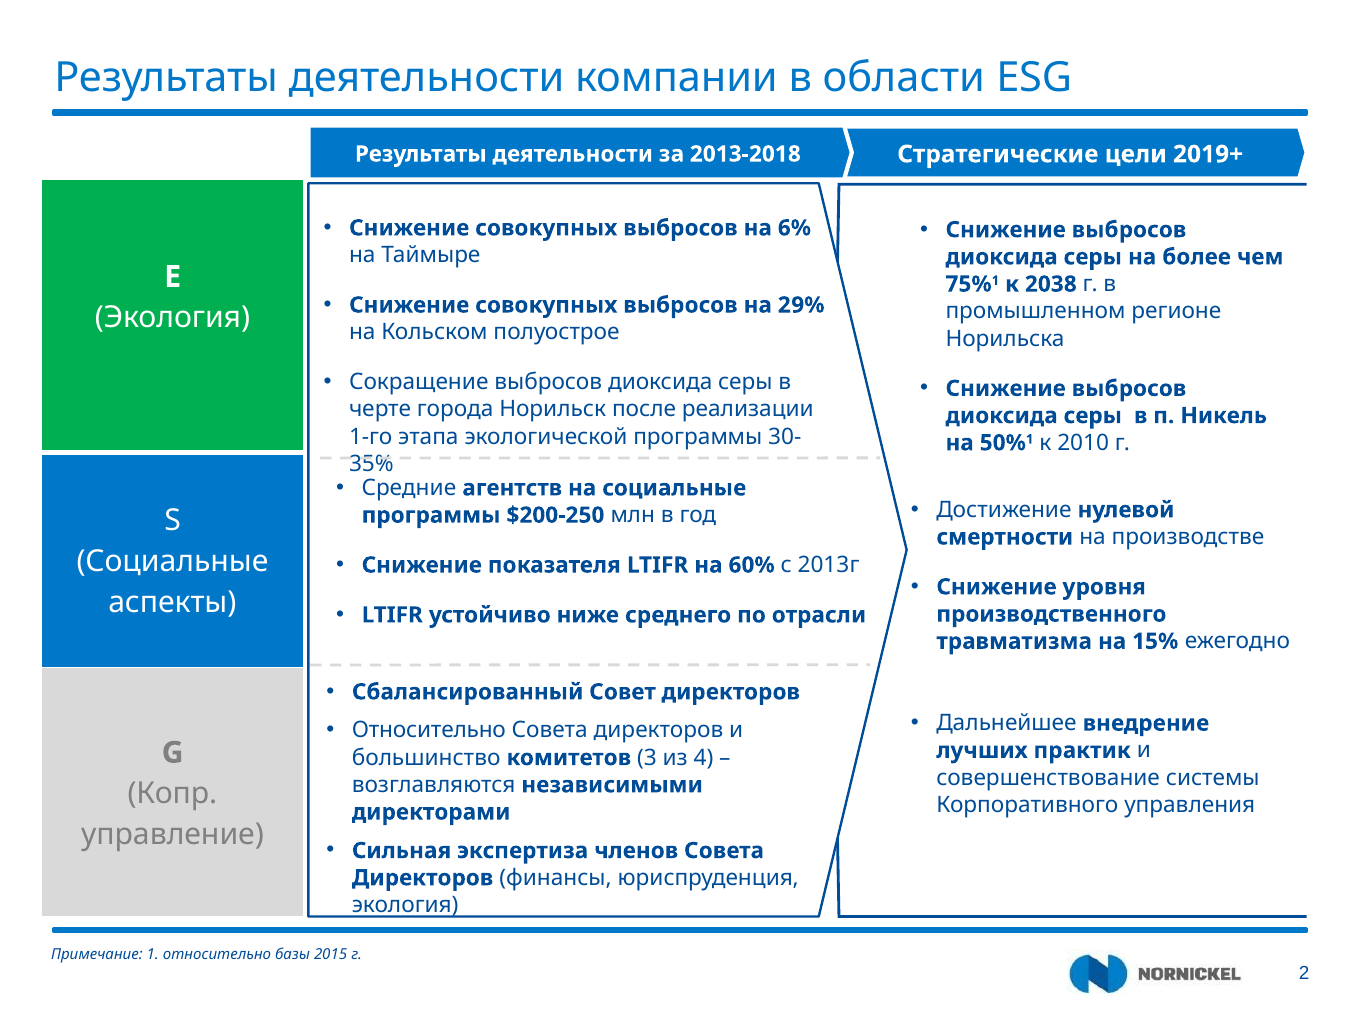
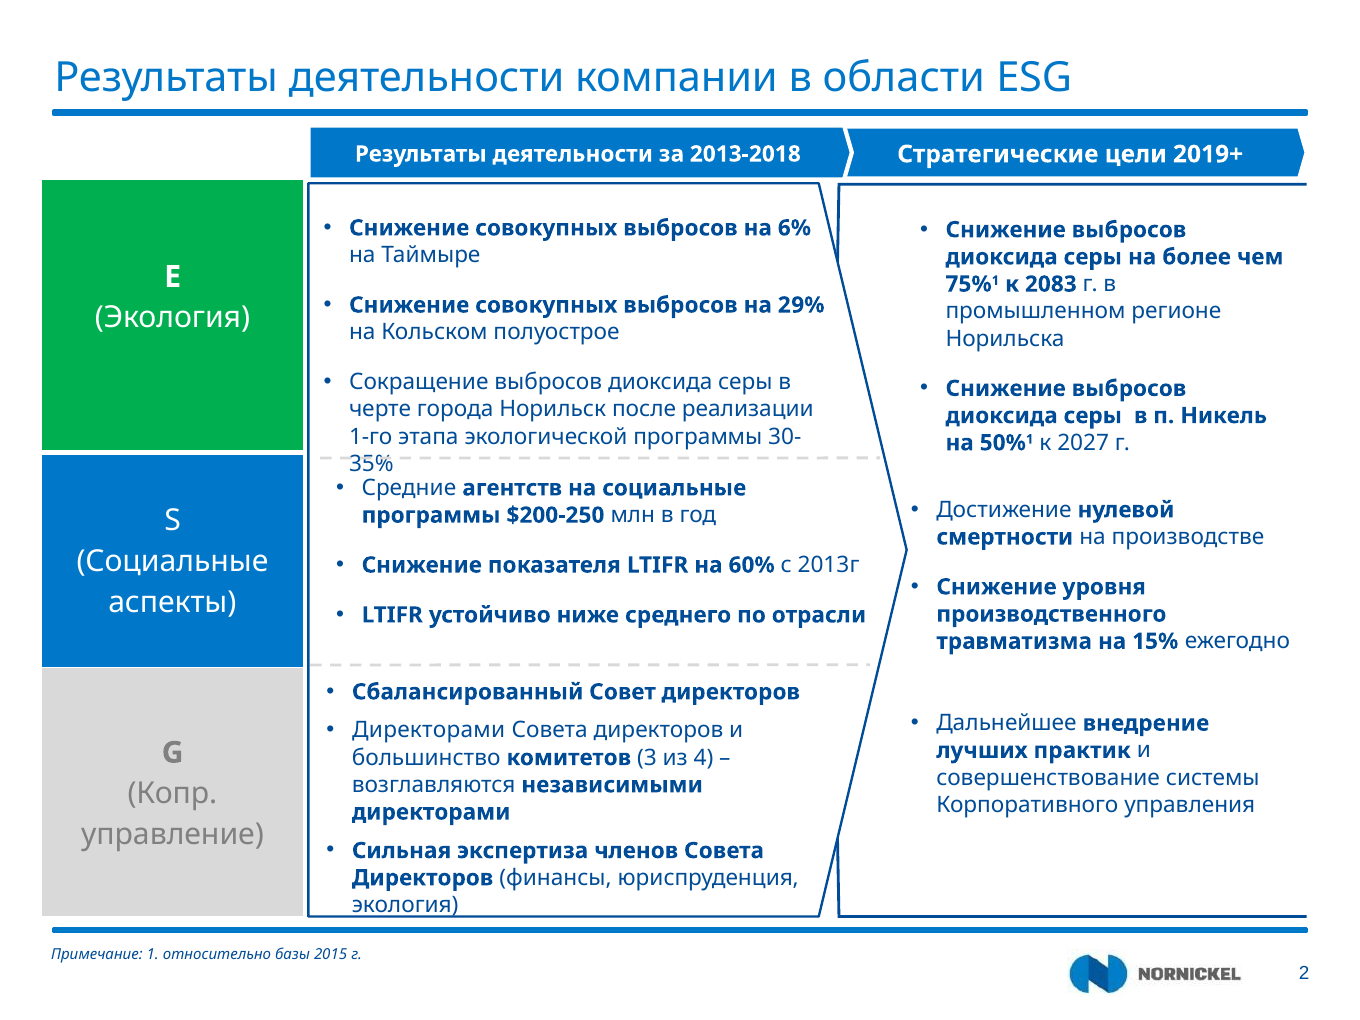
2038: 2038 -> 2083 (1051, 284)
2010: 2010 -> 2027 (1083, 443)
Относительно: Относительно -> Директорами (429, 731)
